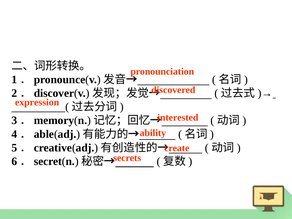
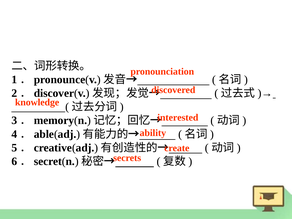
expression: expression -> knowledge (37, 102)
